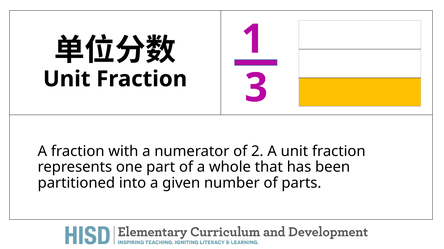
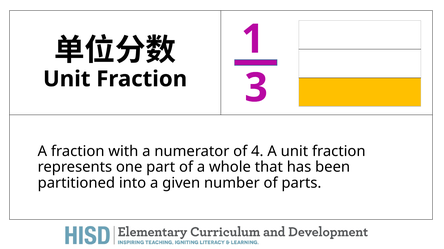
2: 2 -> 4 (257, 152)
